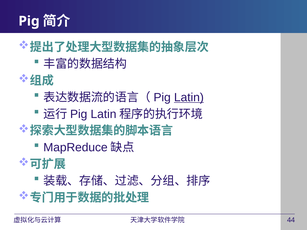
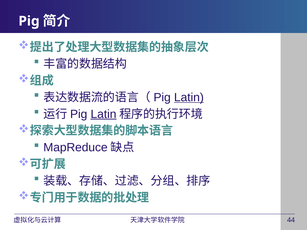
Latin underline: none -> present (104, 114)
